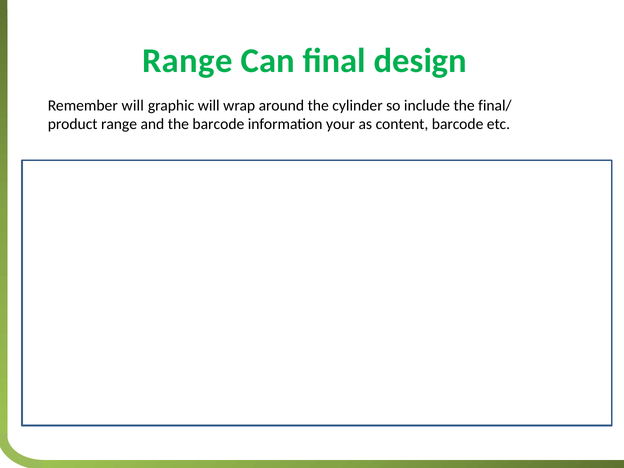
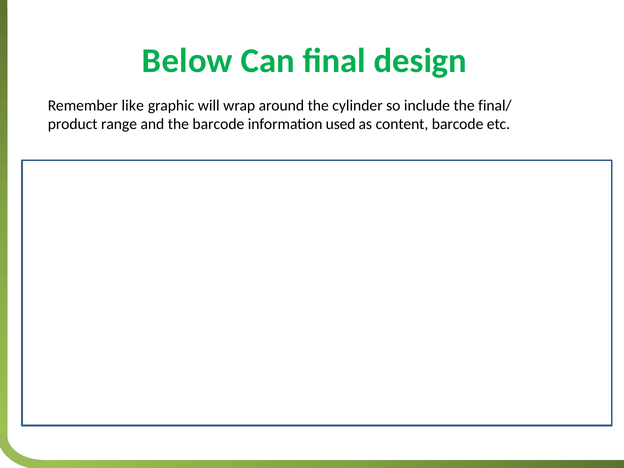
Range: Range -> Below (187, 61)
Remember will: will -> like (133, 106)
your: your -> used (341, 124)
